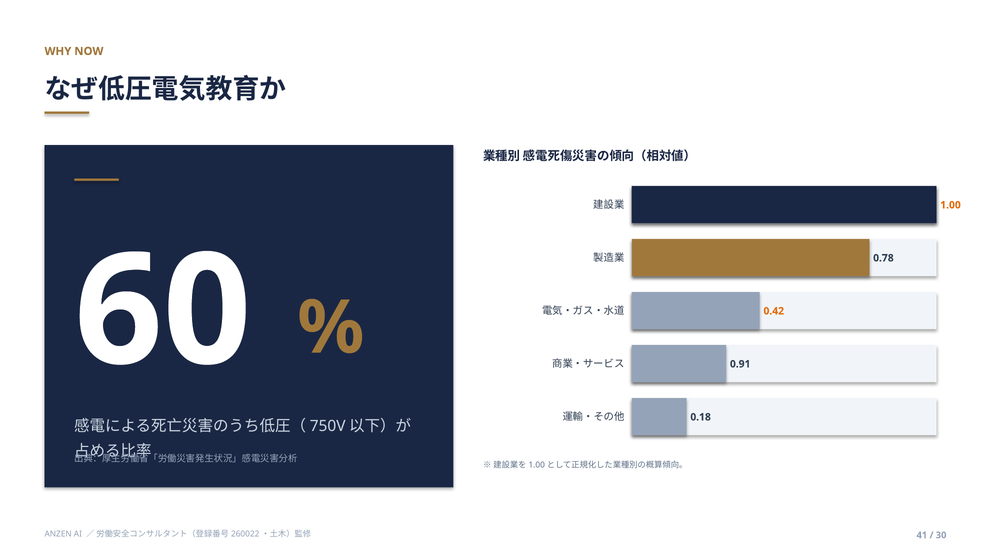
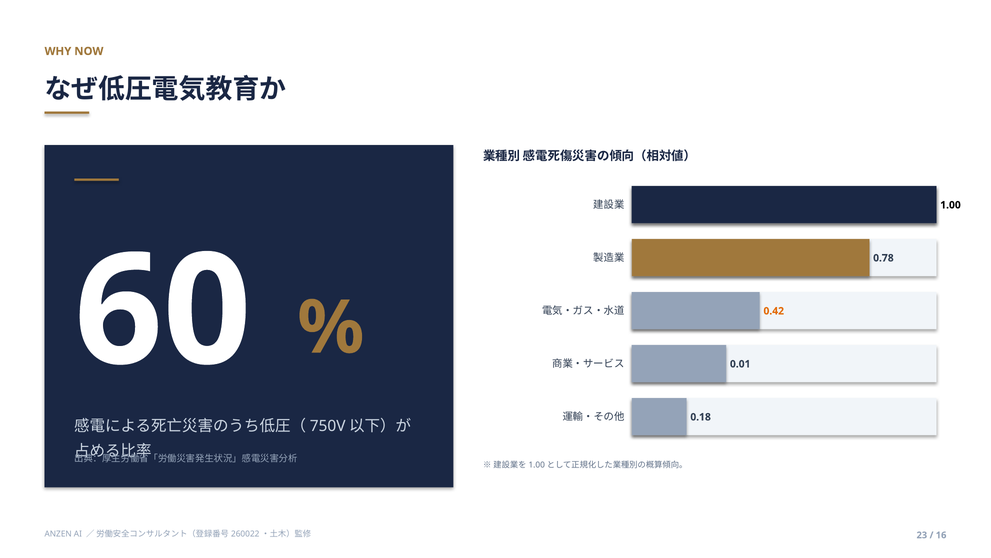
1.00 colour: orange -> black (950, 205)
0.91: 0.91 -> 0.01 (740, 364)
41: 41 -> 23 (922, 535)
30: 30 -> 16 (941, 535)
